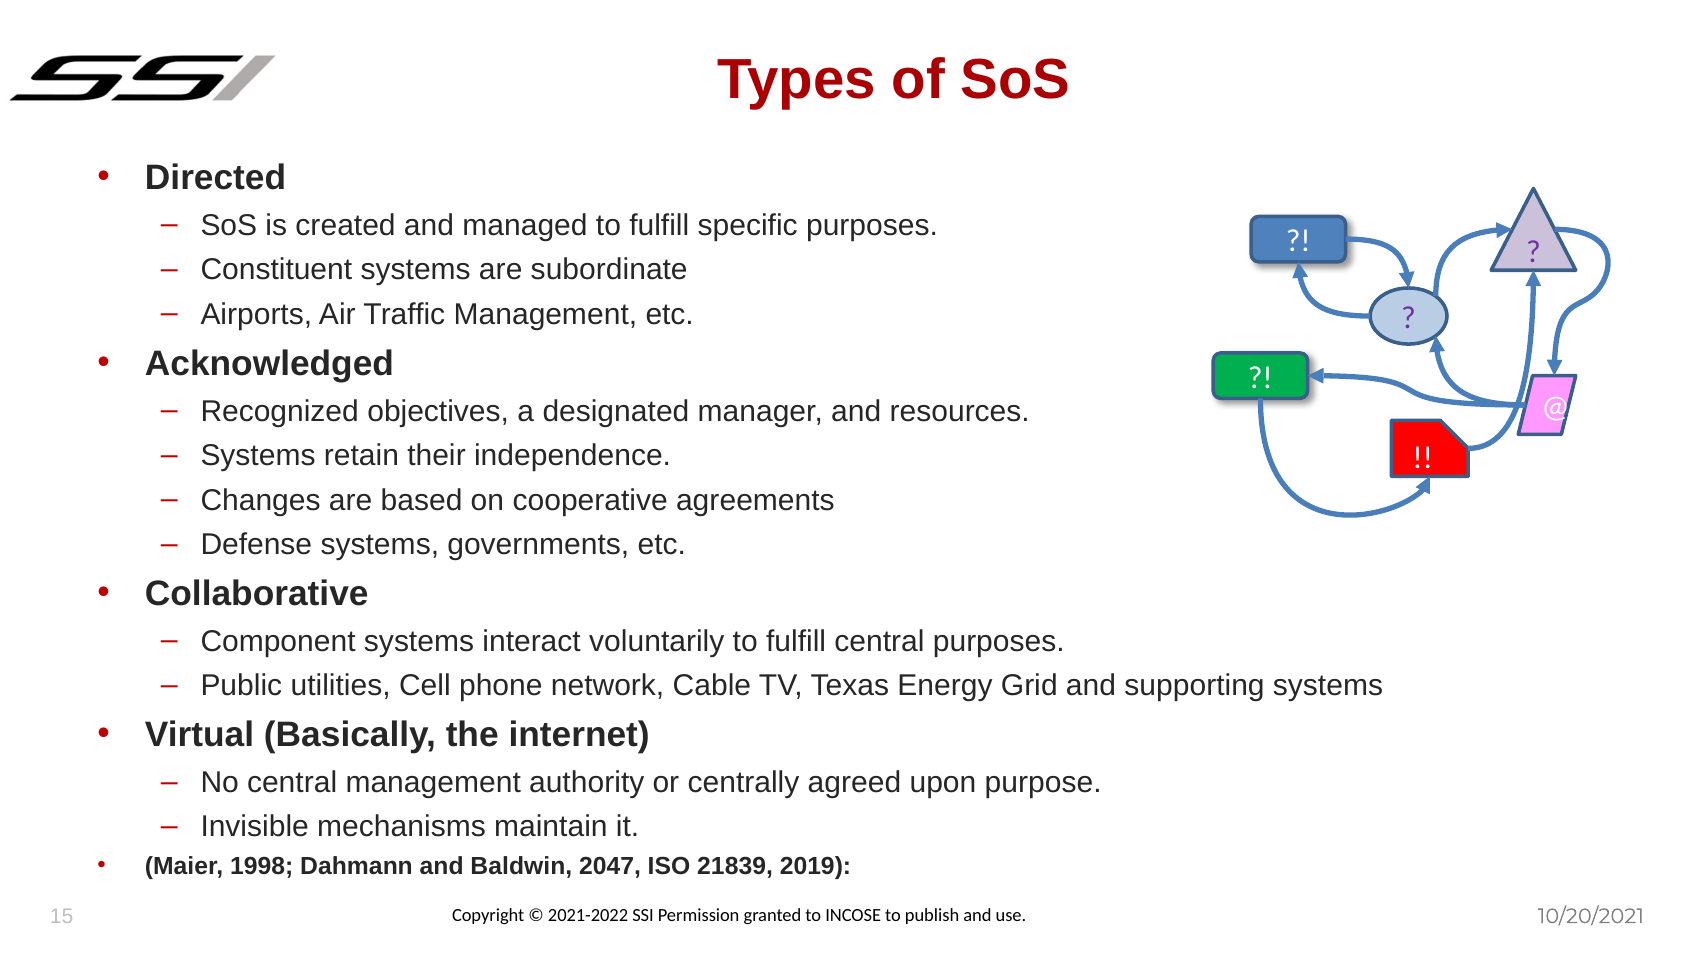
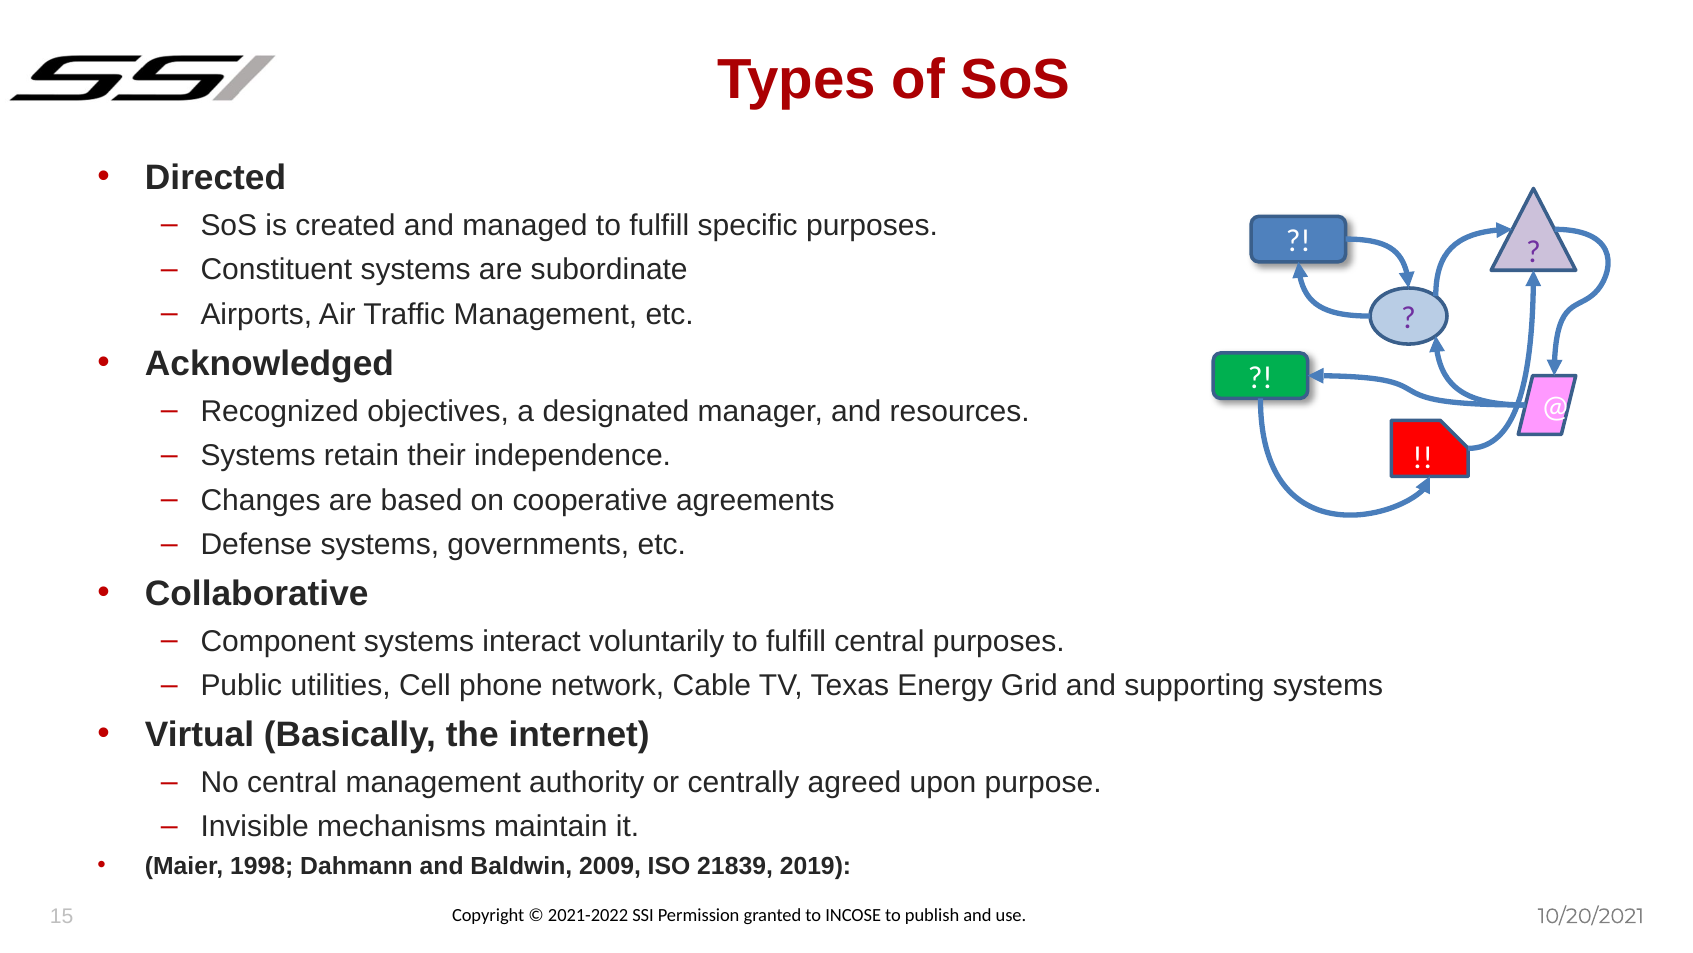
2047: 2047 -> 2009 (610, 866)
